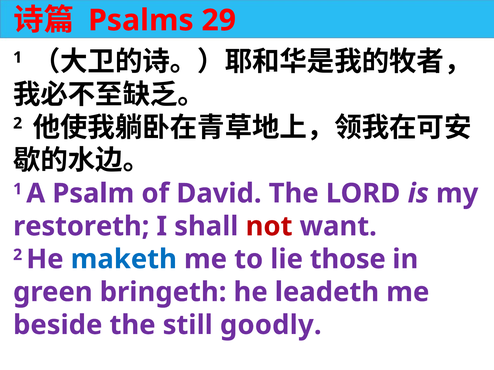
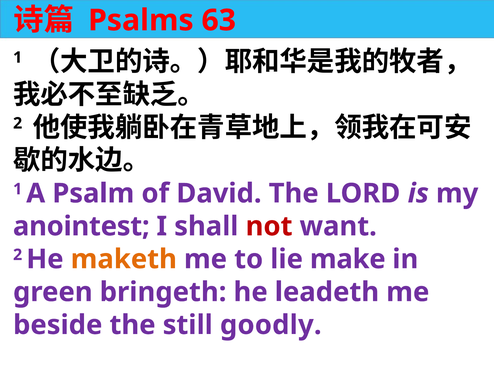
29: 29 -> 63 (219, 20)
restoreth: restoreth -> anointest (81, 227)
maketh colour: blue -> orange (124, 260)
those: those -> make (348, 260)
